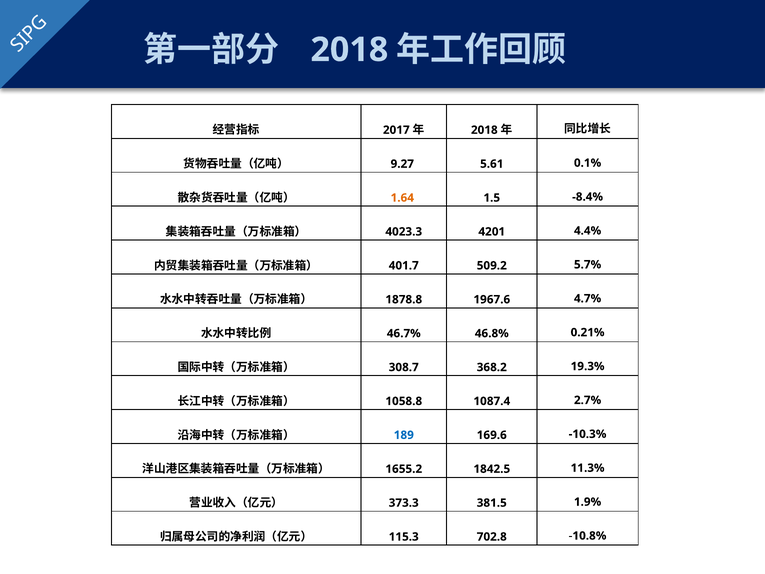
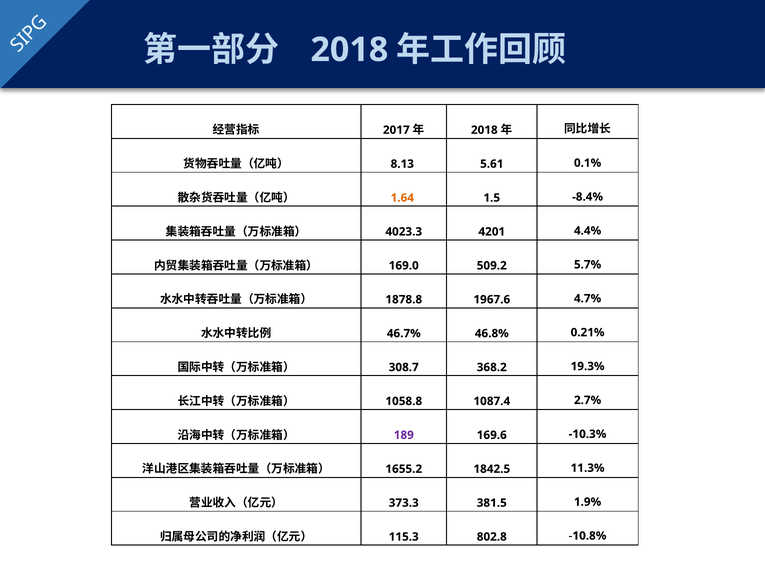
9.27: 9.27 -> 8.13 (402, 164)
401.7: 401.7 -> 169.0 (404, 265)
189 colour: blue -> purple (404, 435)
702.8: 702.8 -> 802.8 (492, 537)
